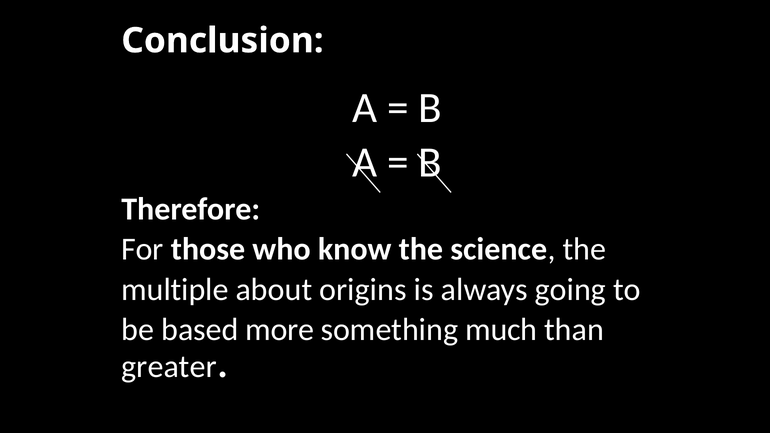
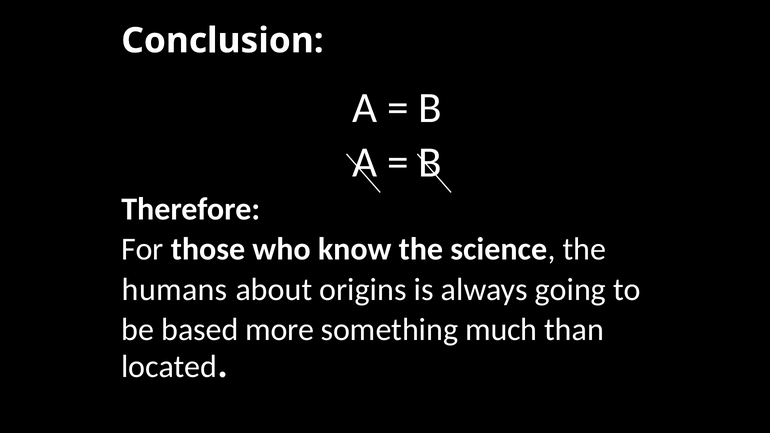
multiple: multiple -> humans (175, 290)
greater: greater -> located (169, 367)
